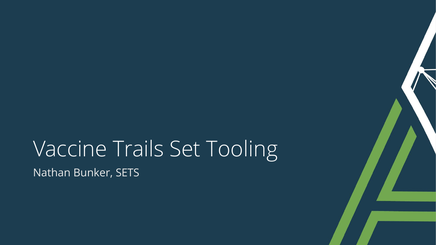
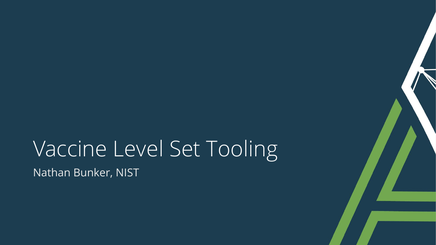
Trails: Trails -> Level (138, 150)
SETS: SETS -> NIST (127, 173)
